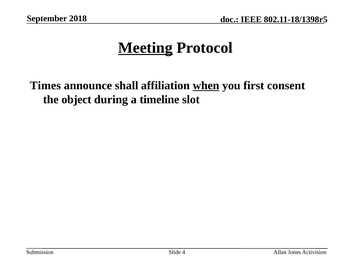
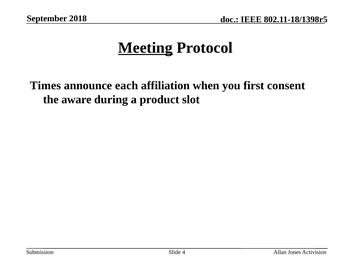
shall: shall -> each (127, 86)
when underline: present -> none (206, 86)
object: object -> aware (76, 100)
timeline: timeline -> product (159, 100)
